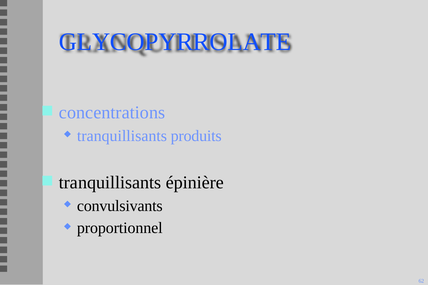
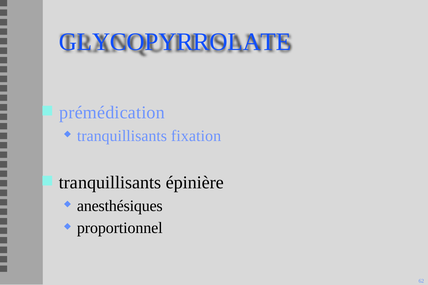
concentrations: concentrations -> prémédication (112, 113)
produits: produits -> fixation (196, 136)
convulsivants: convulsivants -> anesthésiques (120, 206)
